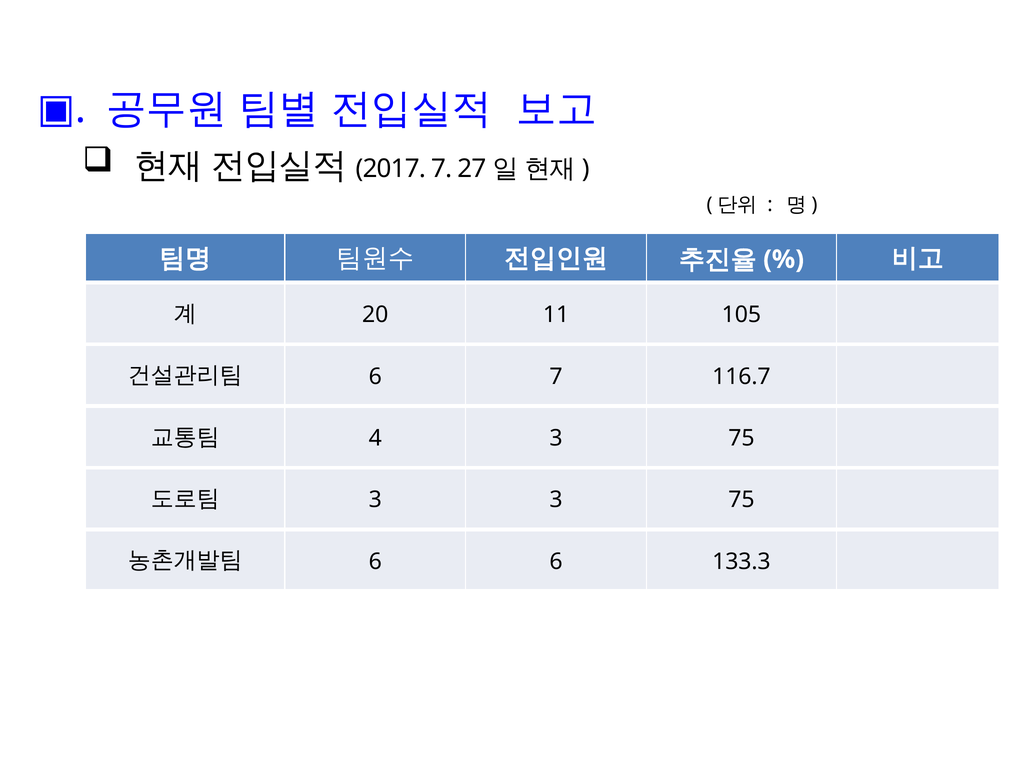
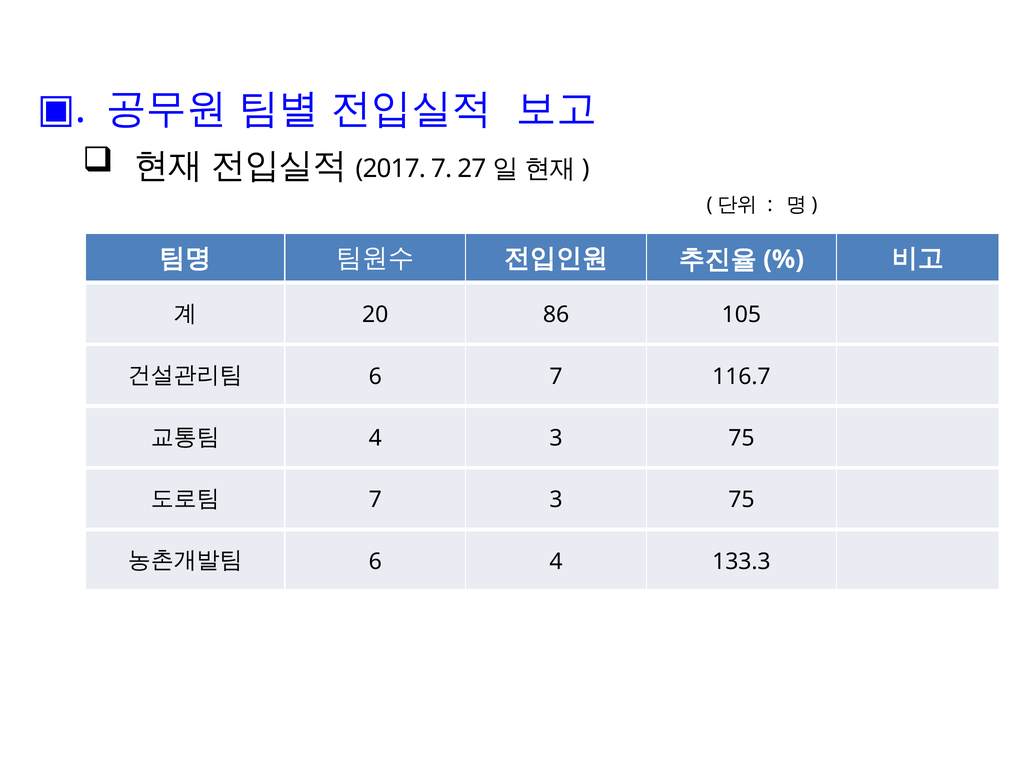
11: 11 -> 86 (556, 315)
3: 3 -> 7 (375, 500)
6 6: 6 -> 4 (556, 562)
